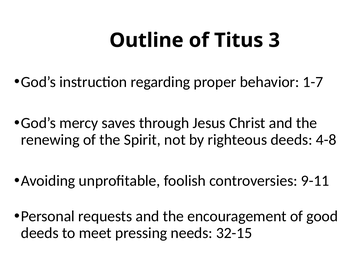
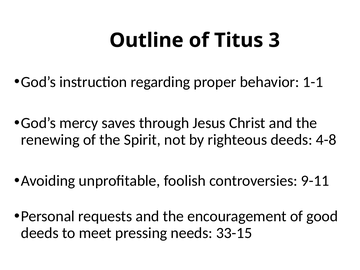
1-7: 1-7 -> 1-1 (313, 82)
32-15: 32-15 -> 33-15 (234, 233)
